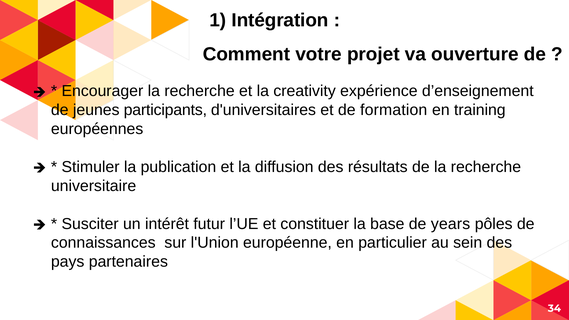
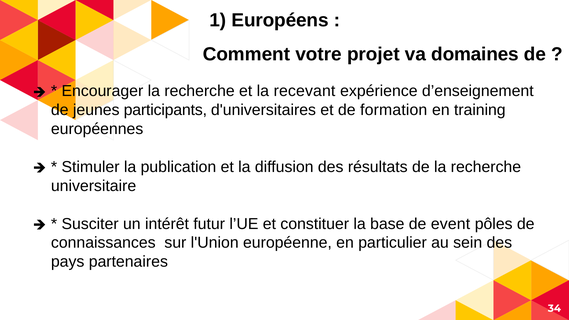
Intégration: Intégration -> Européens (280, 20)
ouverture: ouverture -> domaines (475, 54)
creativity: creativity -> recevant (304, 91)
years: years -> event (451, 224)
